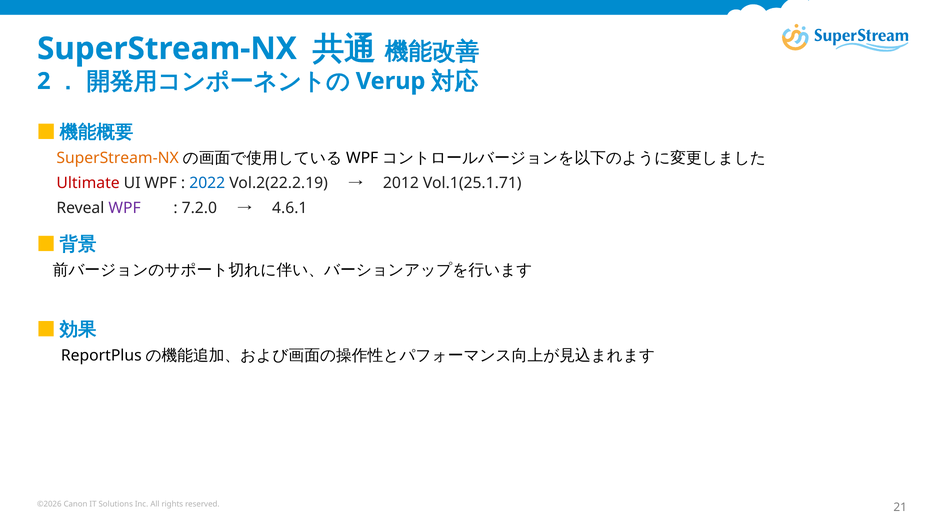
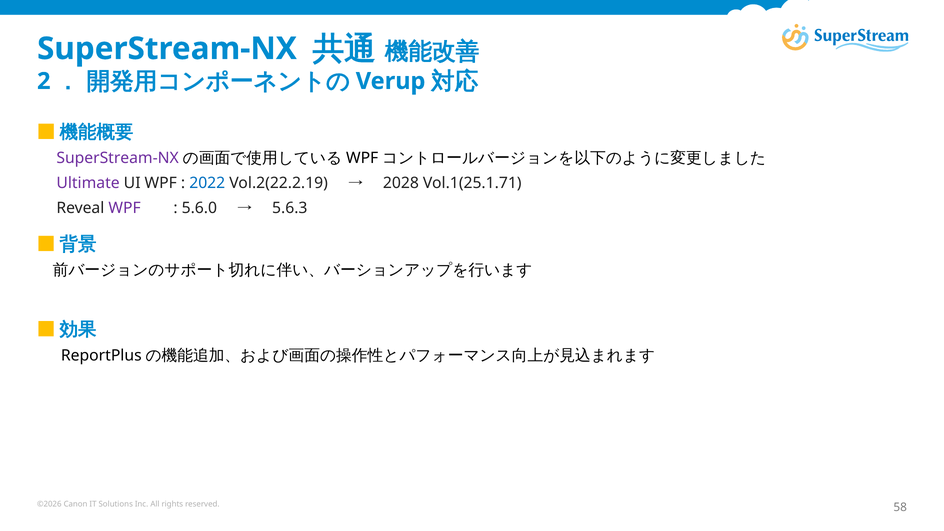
SuperStream-NX colour: orange -> purple (118, 158)
Ultimate colour: red -> purple (88, 183)
2012: 2012 -> 2028 (401, 183)
7.2.0: 7.2.0 -> 5.6.0 (199, 208)
4.6.1: 4.6.1 -> 5.6.3 (290, 208)
21: 21 -> 58 (900, 507)
